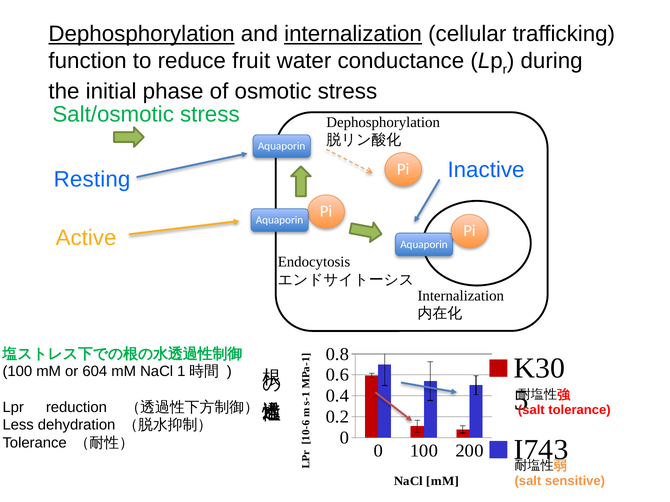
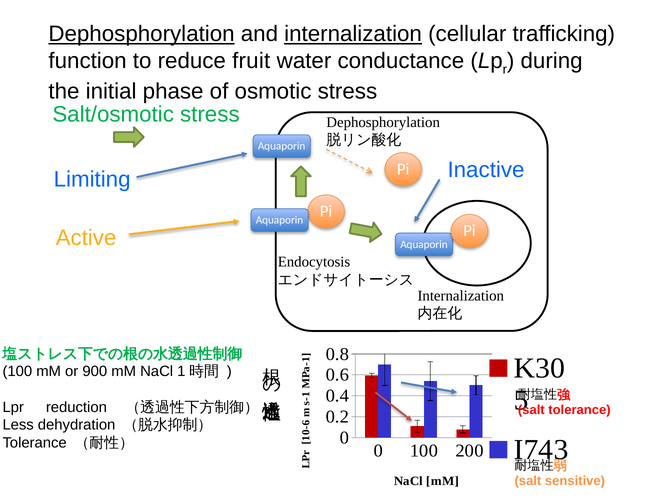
Resting: Resting -> Limiting (92, 179)
604: 604 -> 900 (95, 372)
